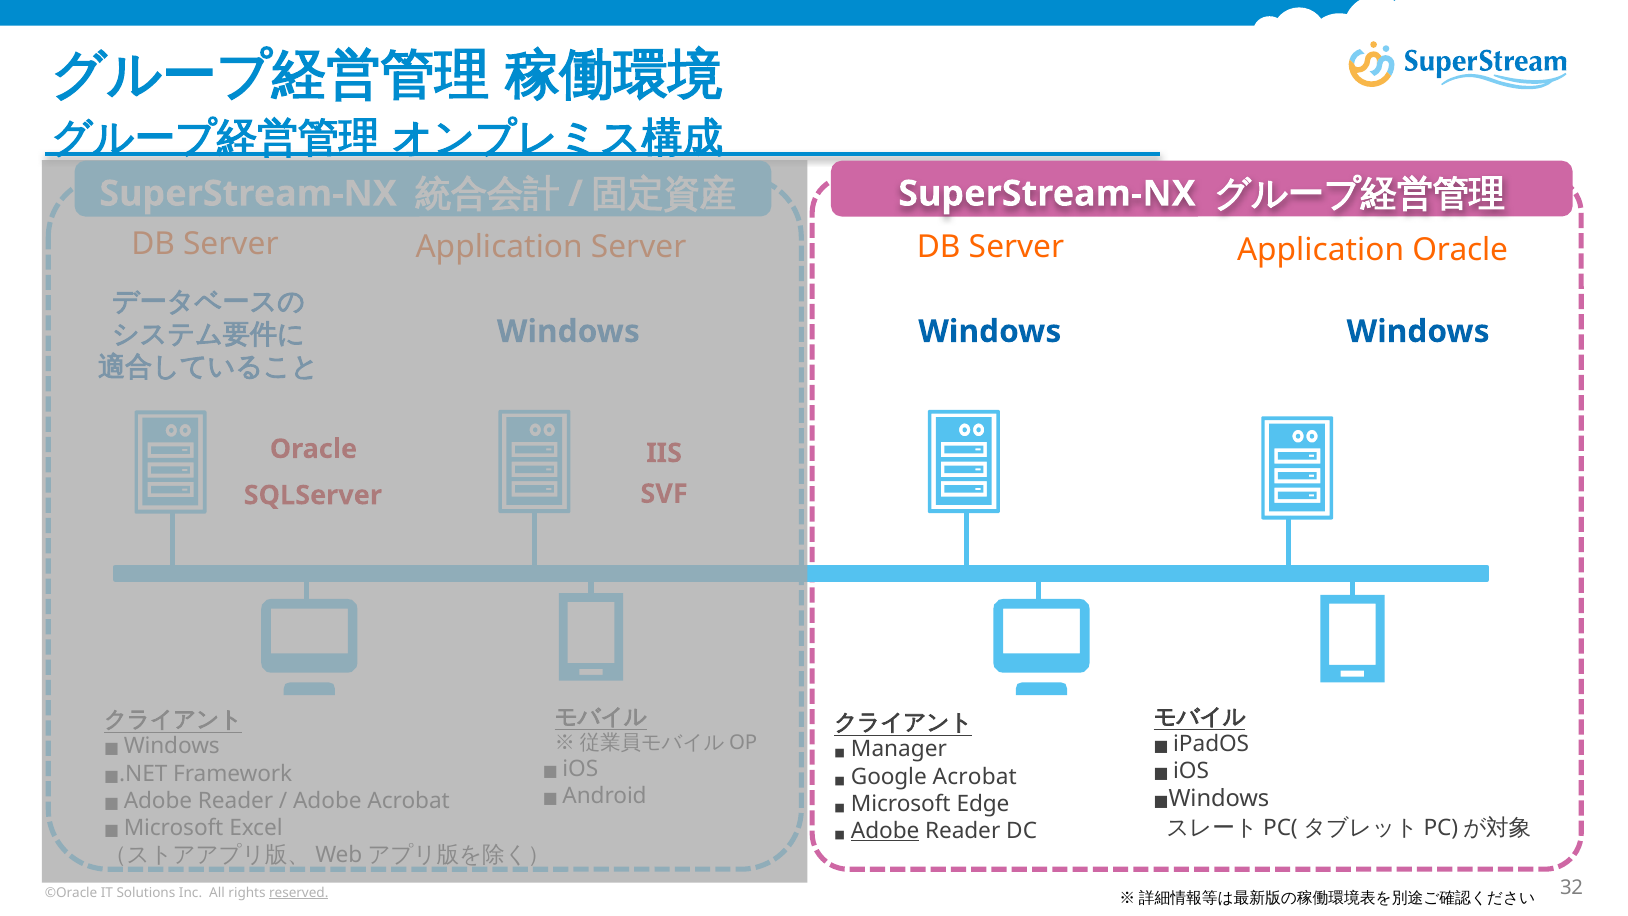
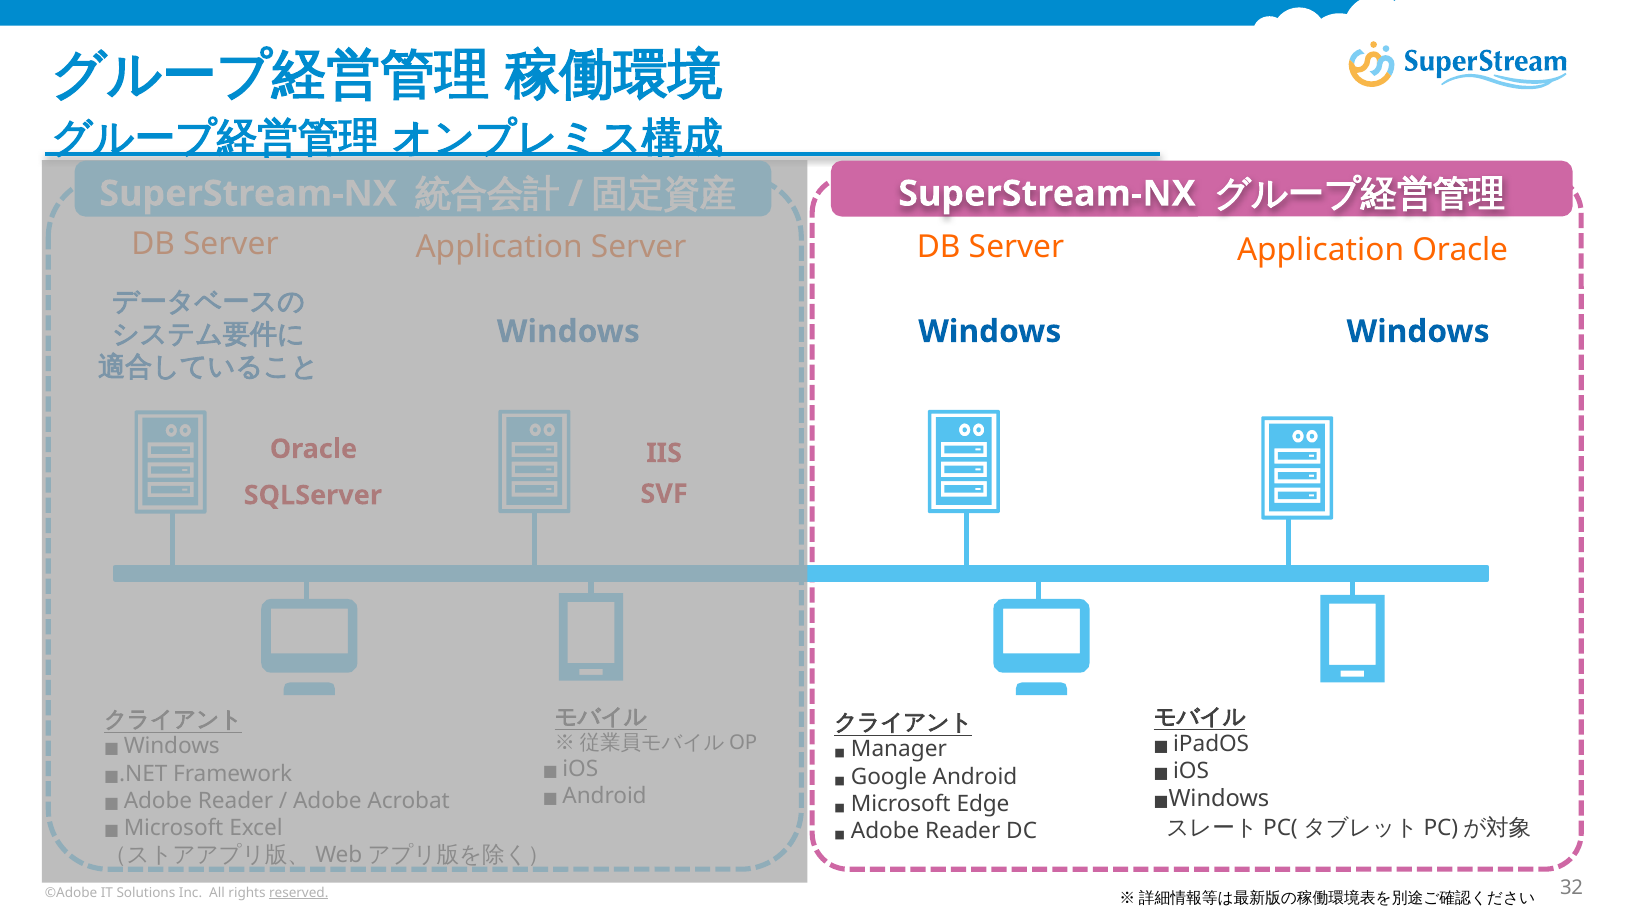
Google Acrobat: Acrobat -> Android (975, 776)
Adobe underline: present -> none (885, 831)
©Oracle: ©Oracle -> ©Adobe (71, 893)
